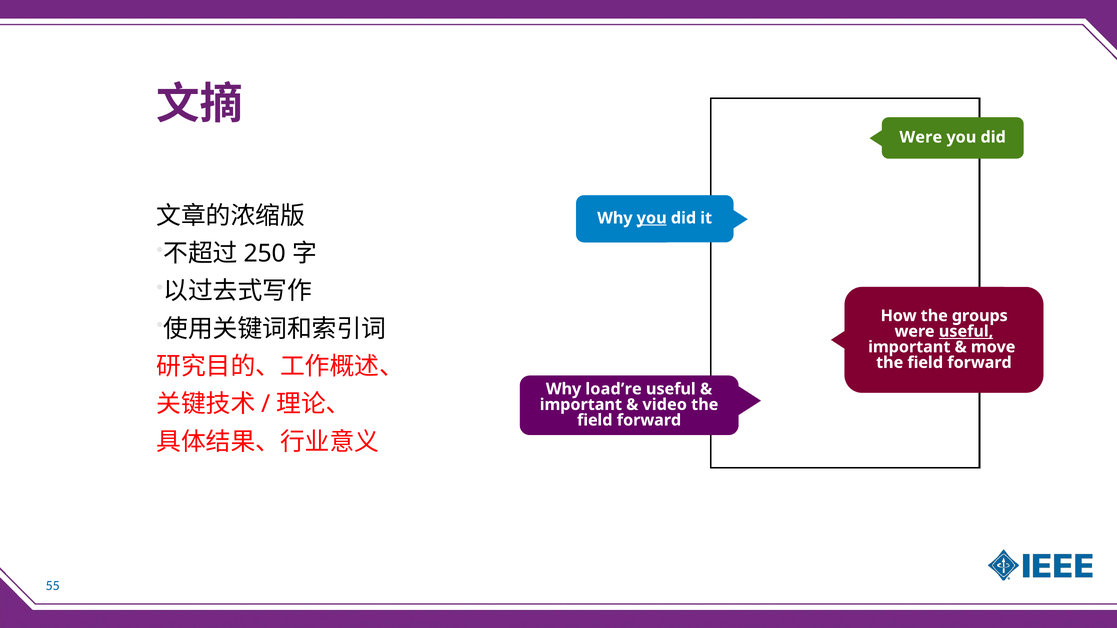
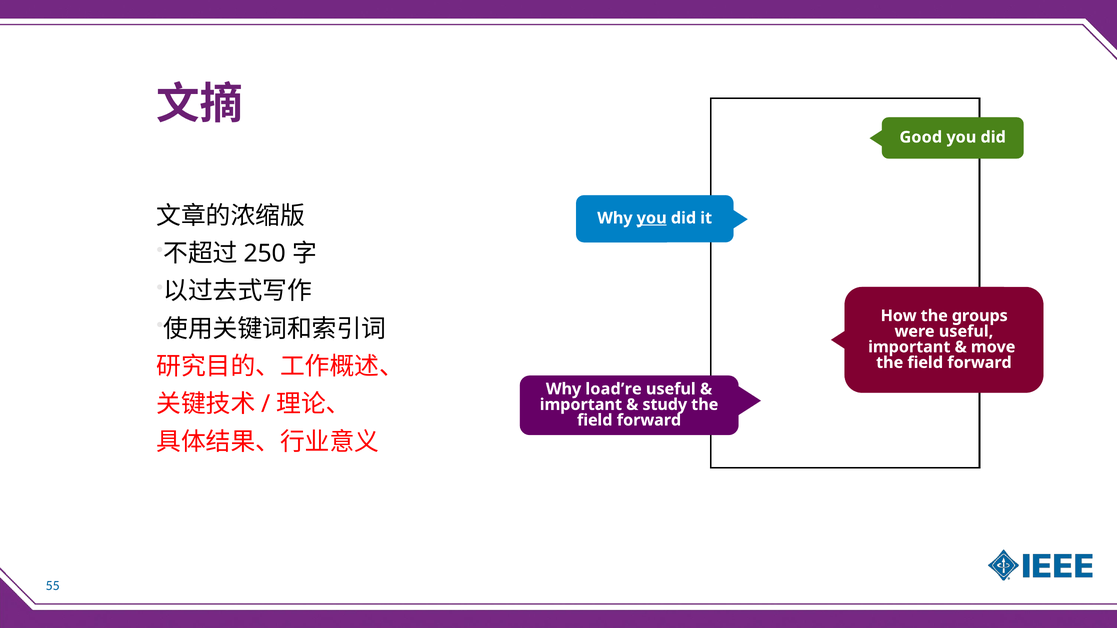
Were: Were -> Good (921, 137)
useful underline: present -> none (966, 332)
video: video -> study (665, 405)
